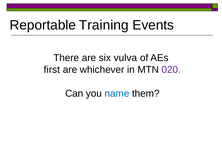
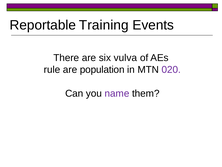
first: first -> rule (52, 70)
whichever: whichever -> population (102, 70)
name colour: blue -> purple (117, 93)
